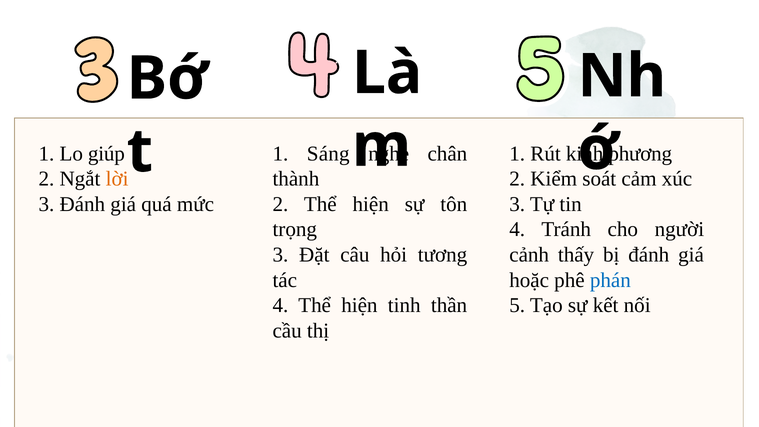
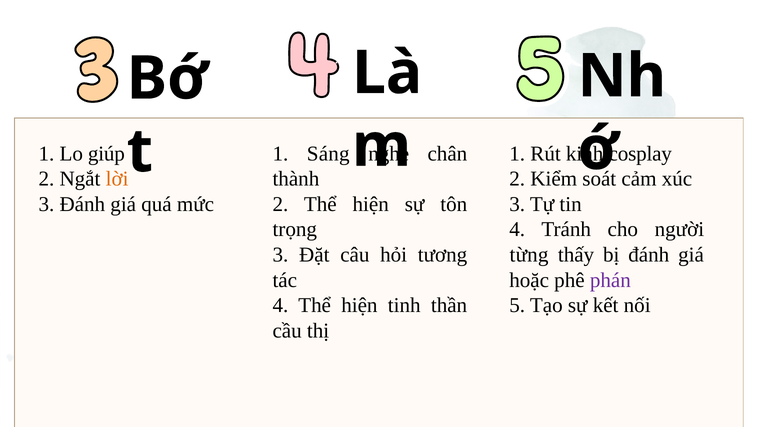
phương: phương -> cosplay (640, 154)
cảnh: cảnh -> từng (529, 255)
phán colour: blue -> purple (610, 280)
